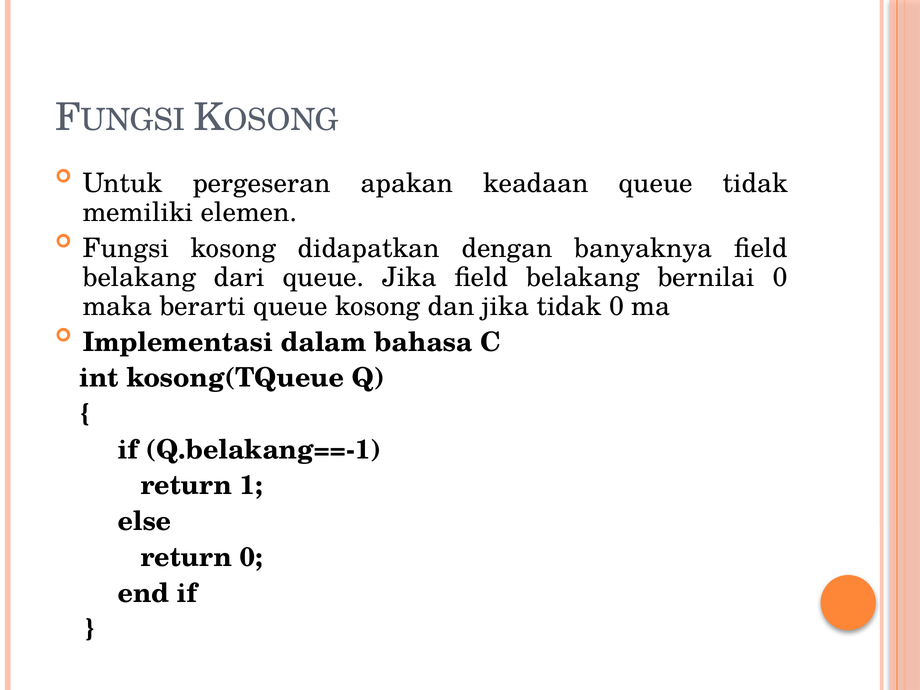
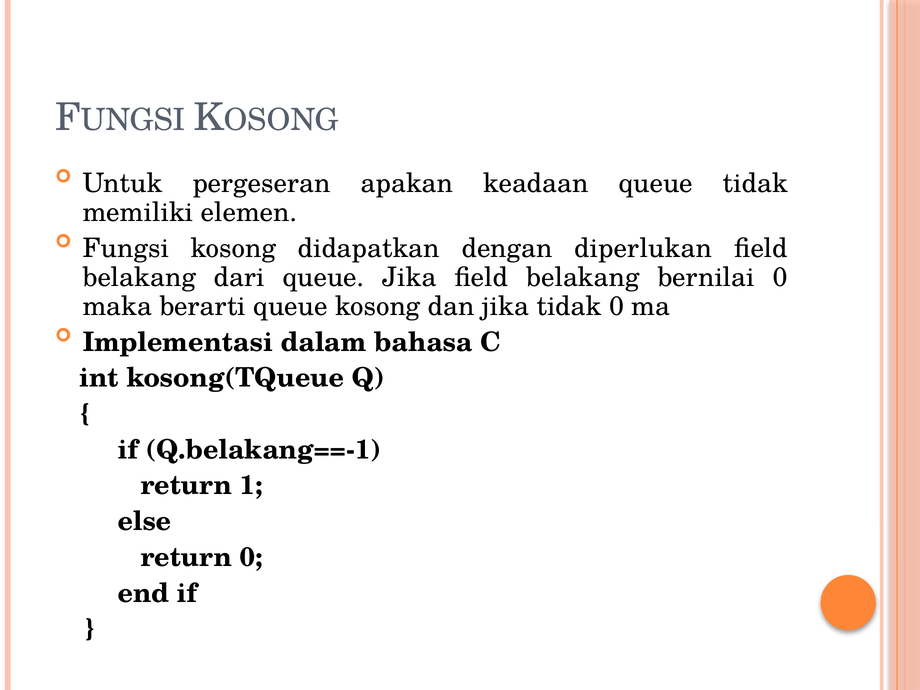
banyaknya: banyaknya -> diperlukan (643, 248)
